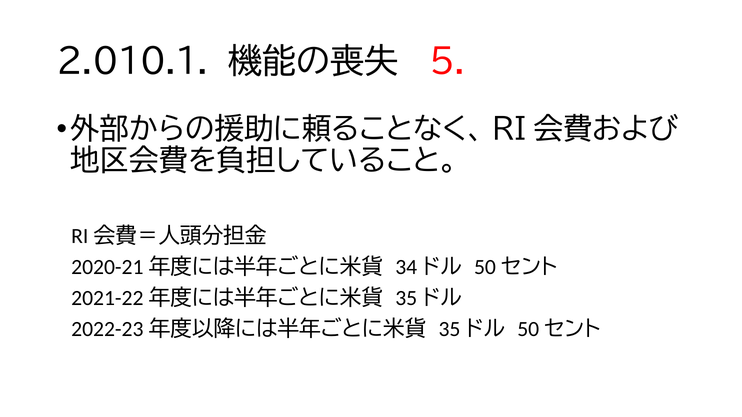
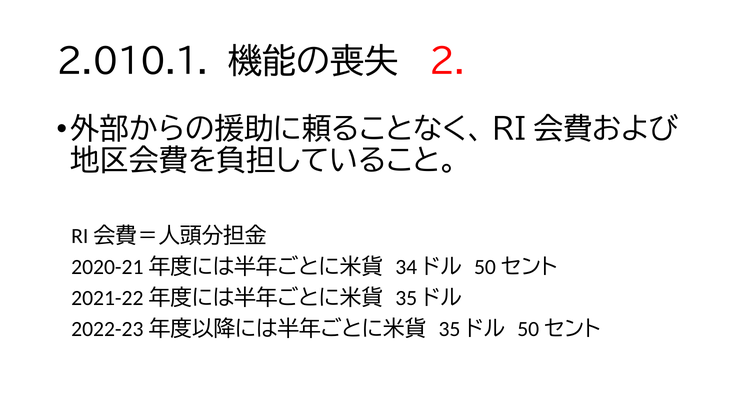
5: 5 -> 2 (447, 62)
